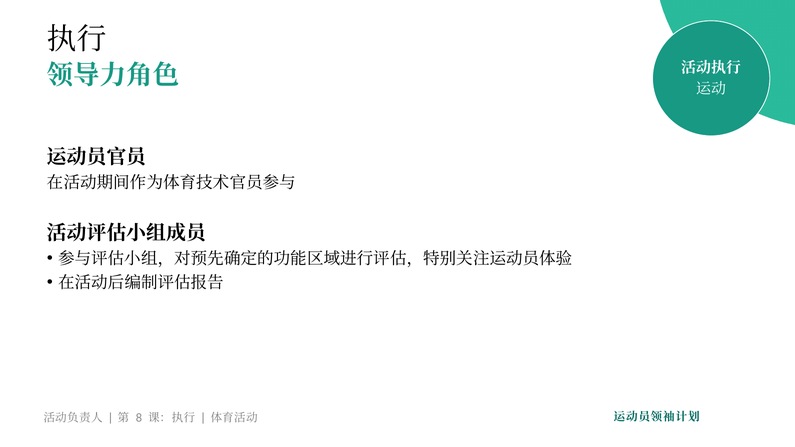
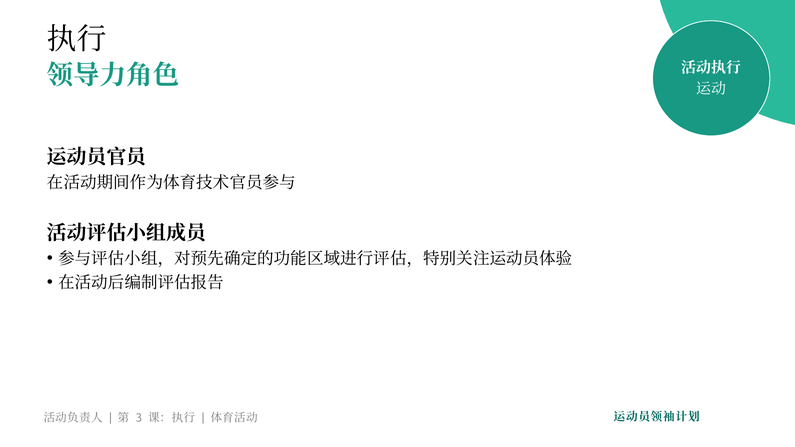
8: 8 -> 3 (139, 418)
